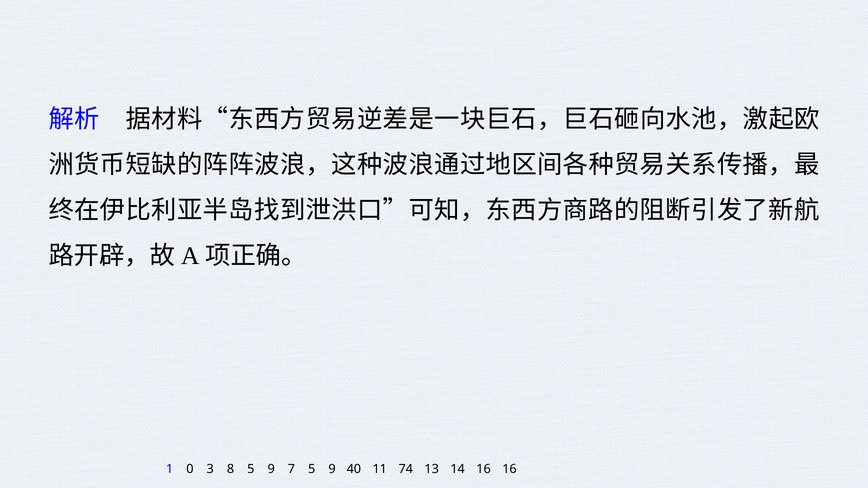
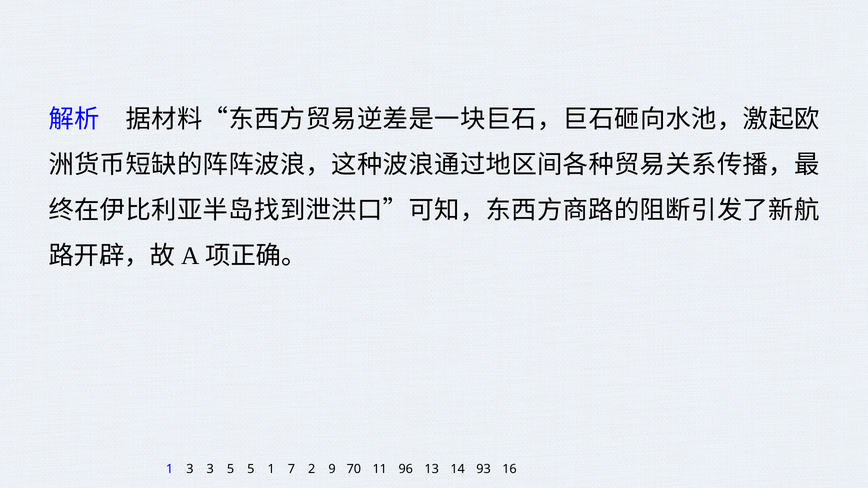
1 0: 0 -> 3 (190, 469)
3 8: 8 -> 5 (231, 469)
9: 9 -> 1 (271, 469)
7 5: 5 -> 2 (312, 469)
40: 40 -> 70 (354, 469)
74: 74 -> 96 (406, 469)
14 16: 16 -> 93 (484, 469)
